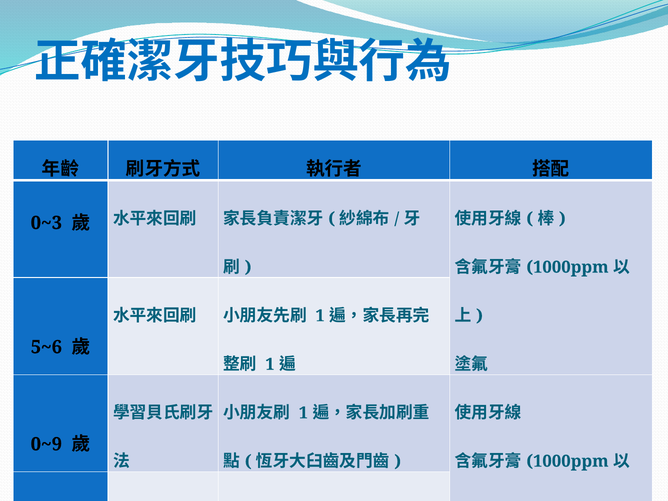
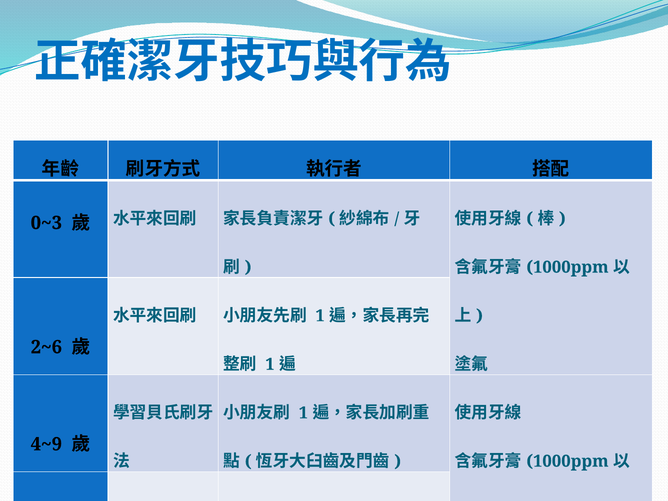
5~6: 5~6 -> 2~6 (46, 347)
0~9: 0~9 -> 4~9 (46, 444)
